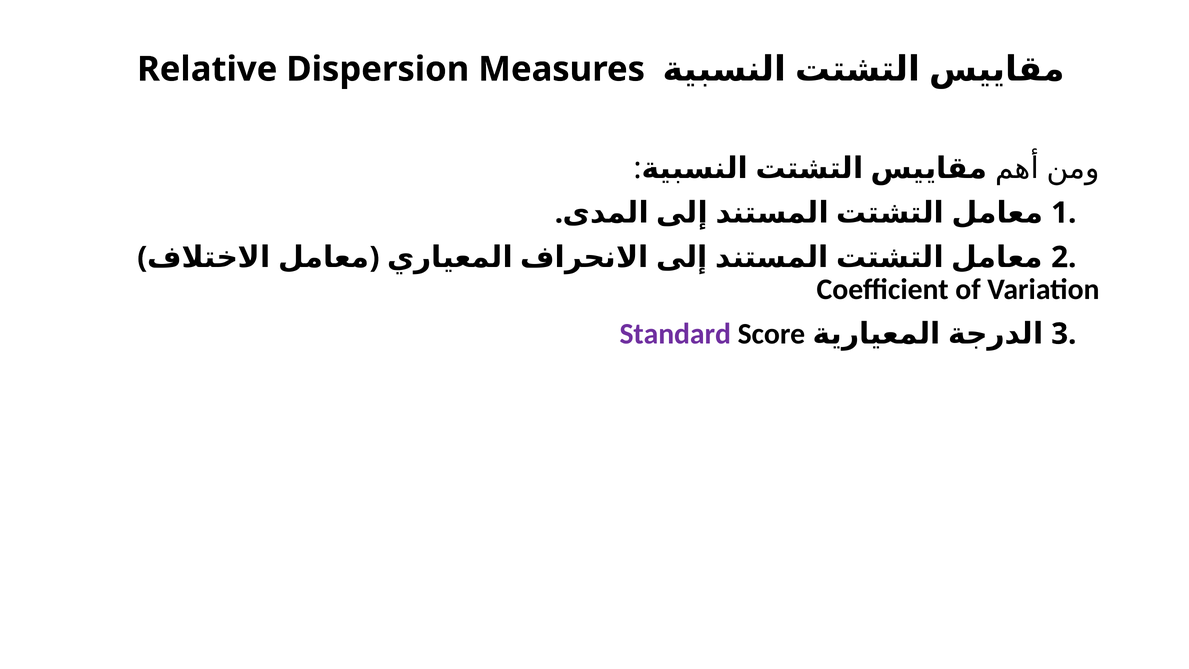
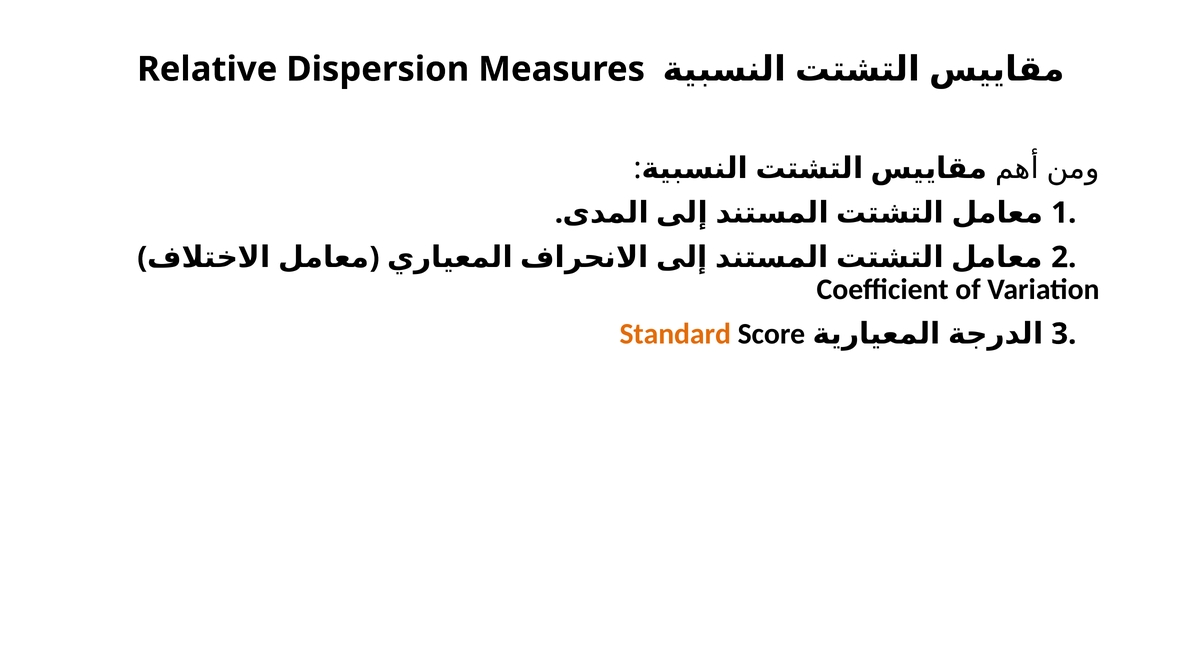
Standard colour: purple -> orange (675, 334)
